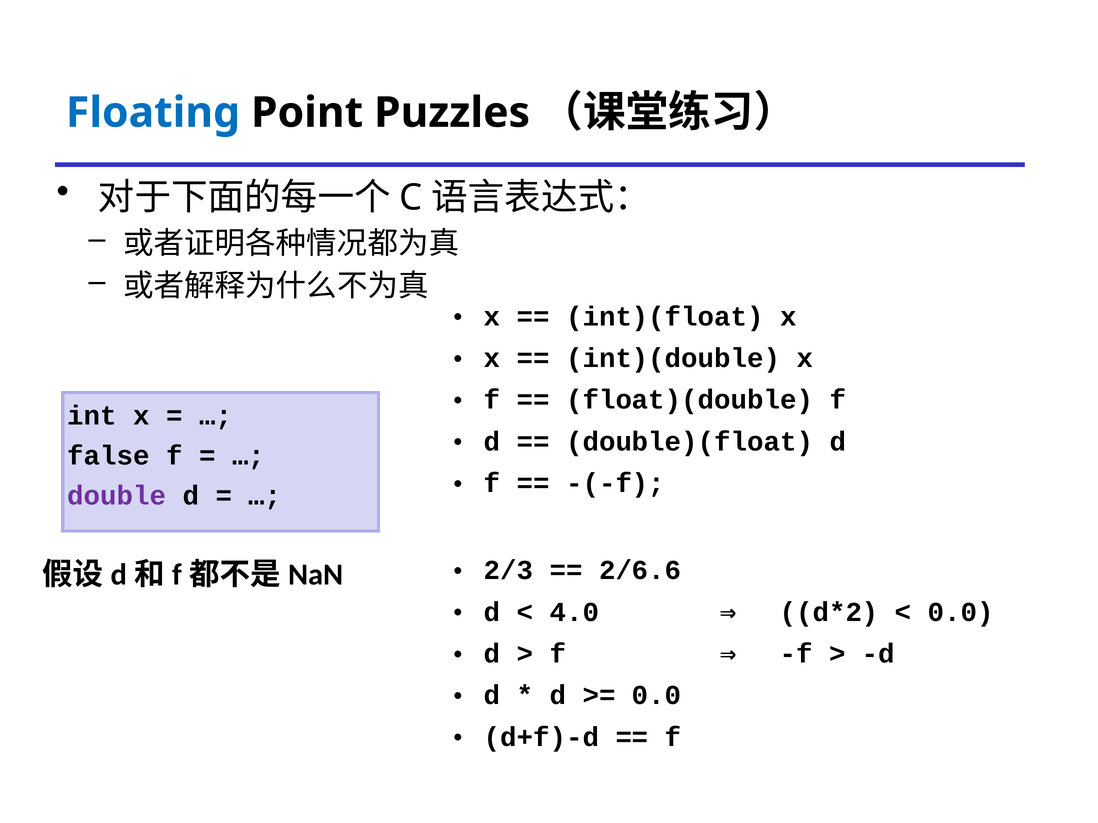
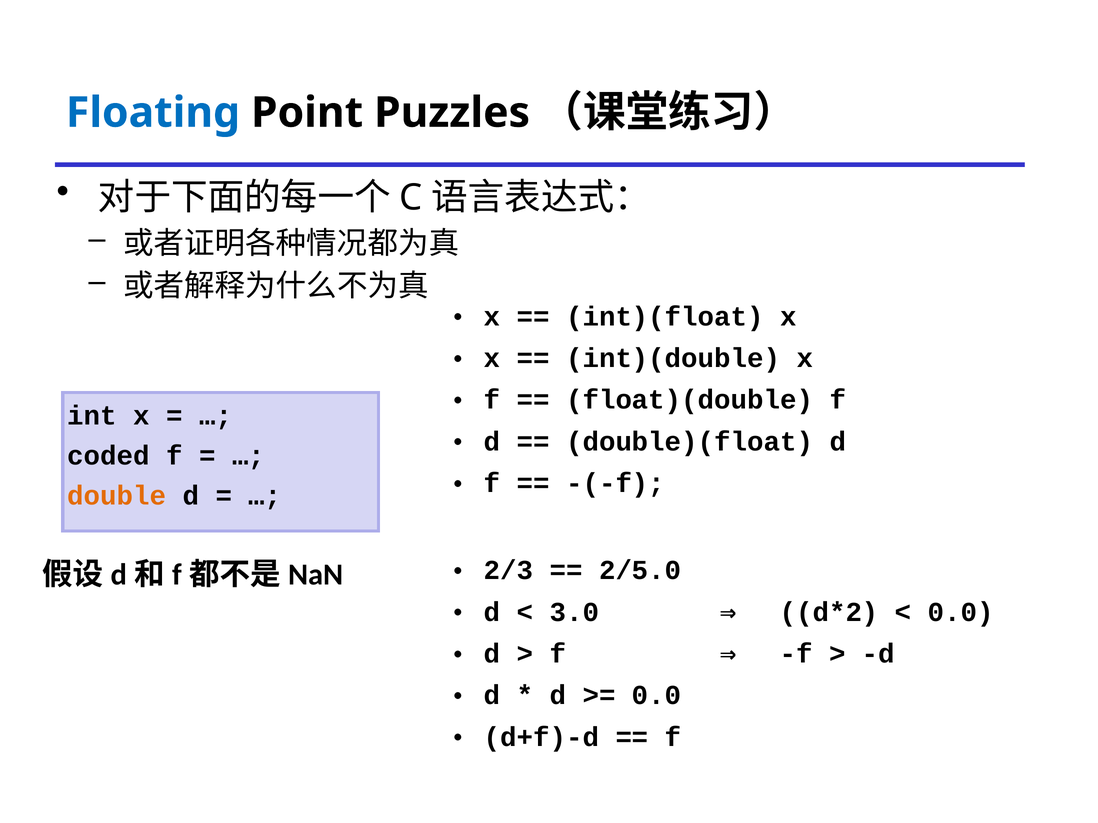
false: false -> coded (108, 456)
double colour: purple -> orange (117, 496)
2/6.6: 2/6.6 -> 2/5.0 (640, 571)
4.0: 4.0 -> 3.0 (574, 612)
